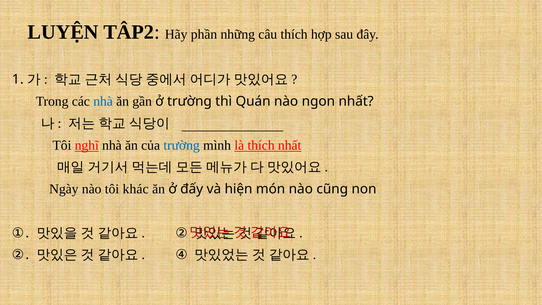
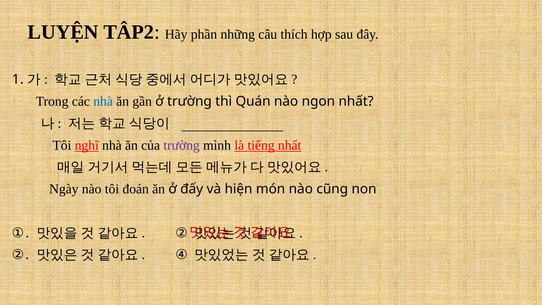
trường colour: blue -> purple (182, 145)
là thích: thích -> tiếng (261, 145)
khác: khác -> đoán (136, 189)
